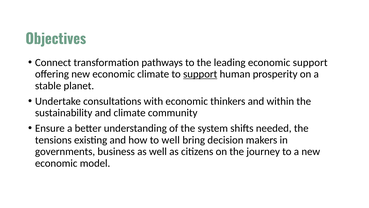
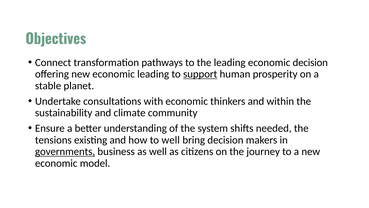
economic support: support -> decision (310, 62)
economic climate: climate -> leading (153, 74)
governments underline: none -> present (65, 151)
